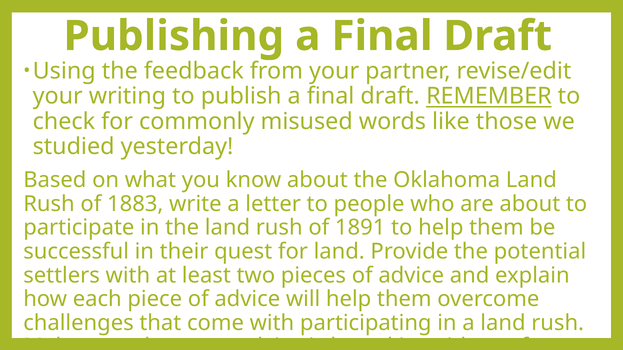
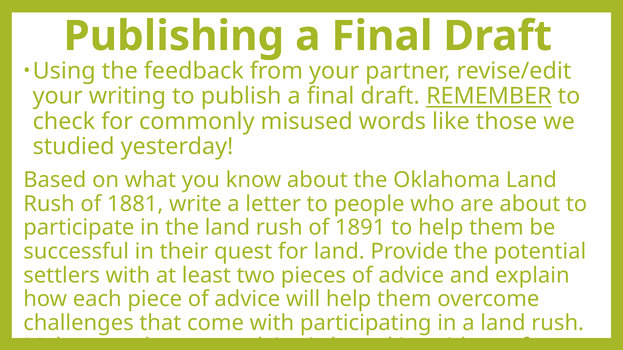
1883: 1883 -> 1881 (135, 204)
